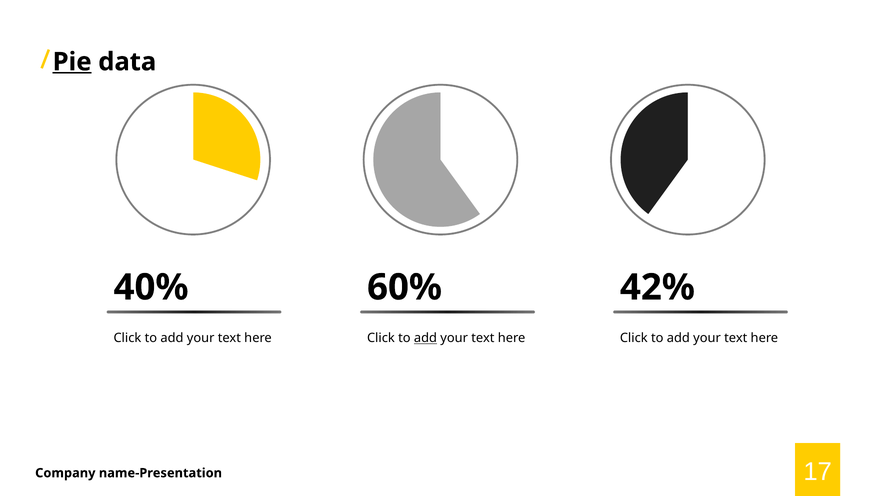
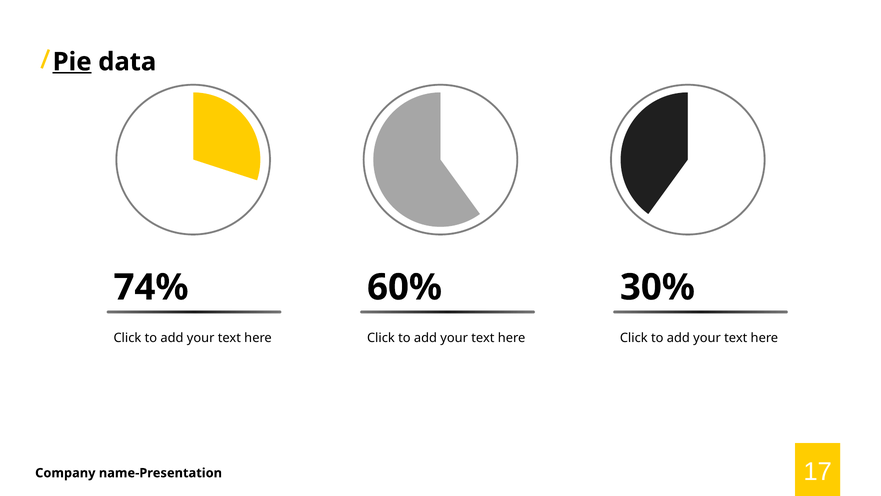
40%: 40% -> 74% (151, 287)
42%: 42% -> 30% (657, 287)
add underline: present -> none (425, 338)
